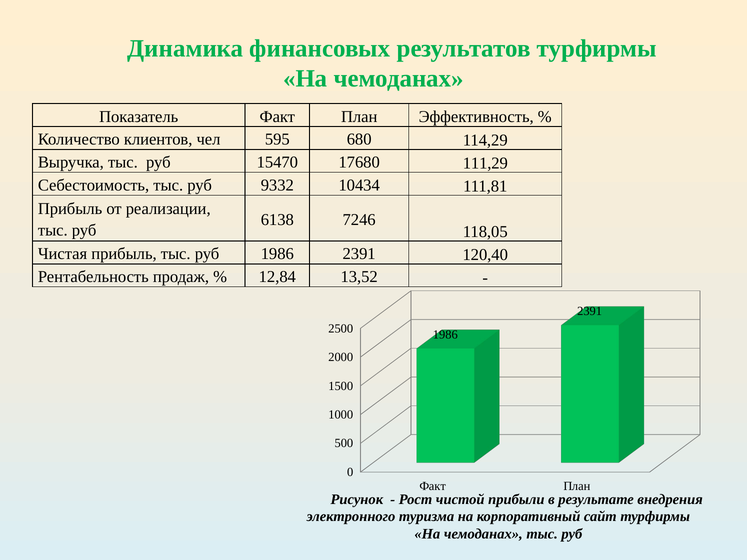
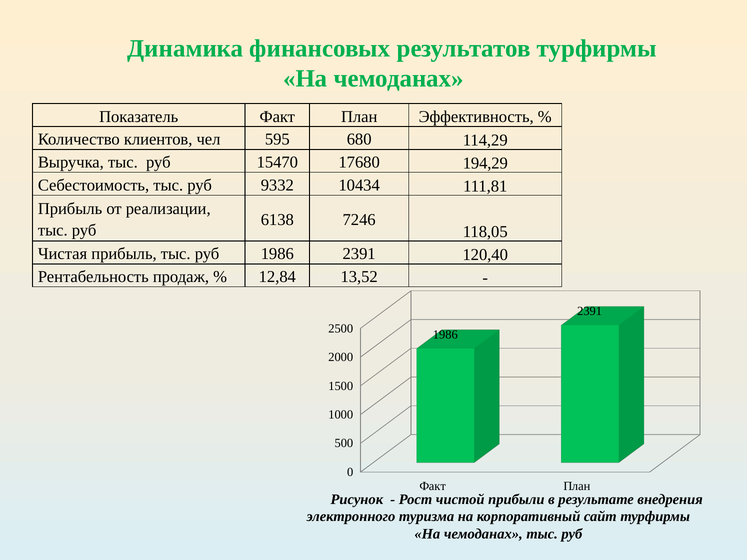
111,29: 111,29 -> 194,29 (485, 163)
